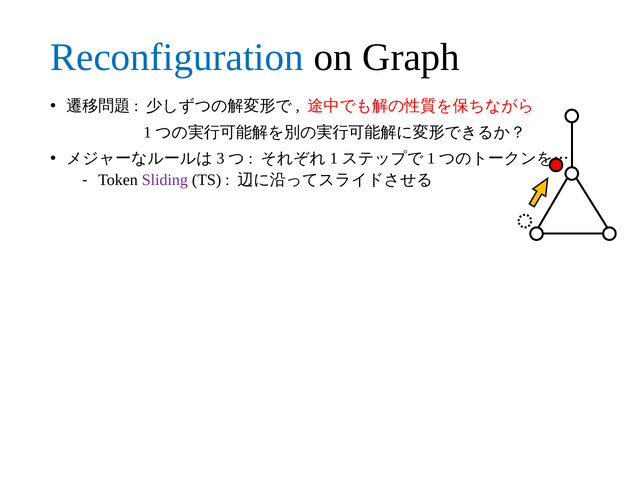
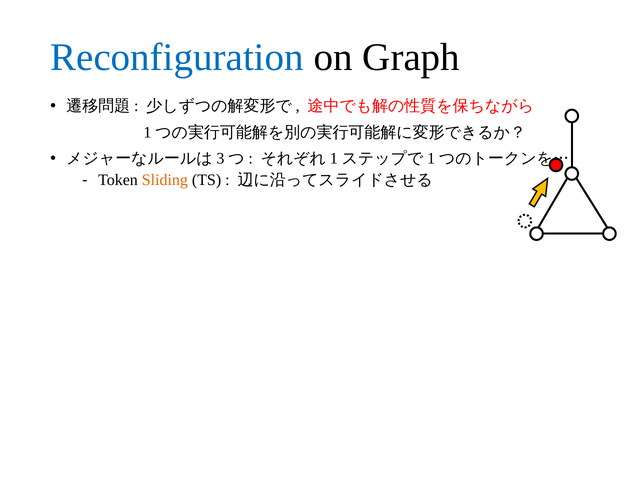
Sliding colour: purple -> orange (165, 180)
